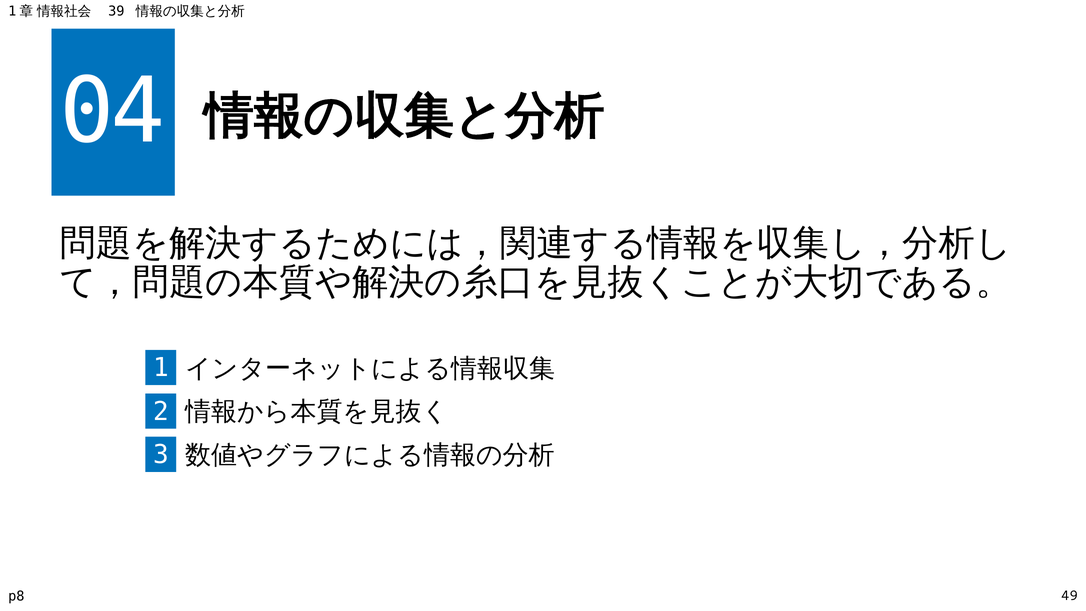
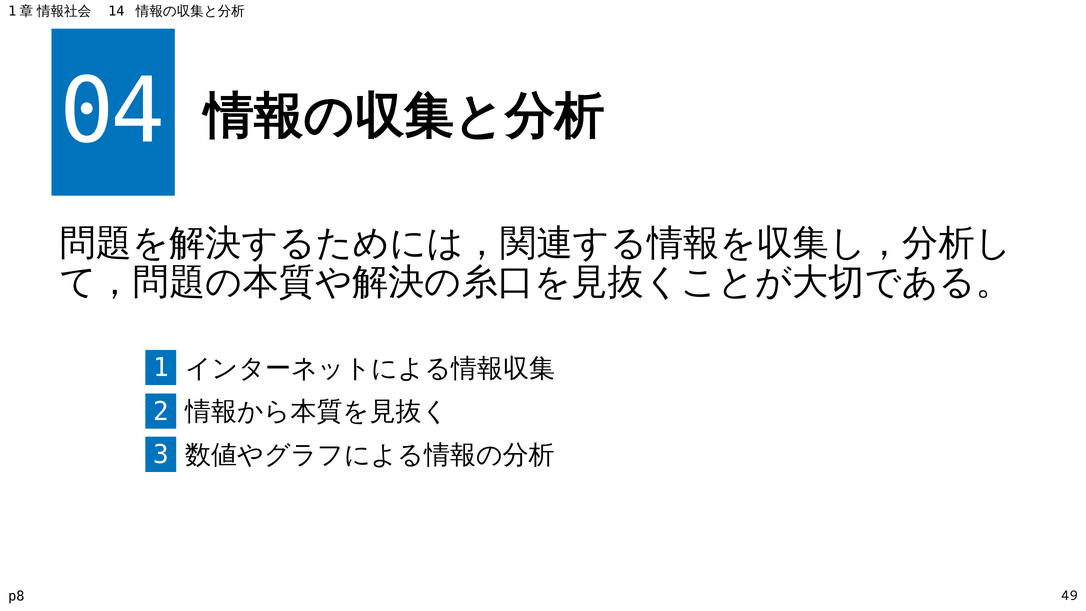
39: 39 -> 14 (116, 11)
